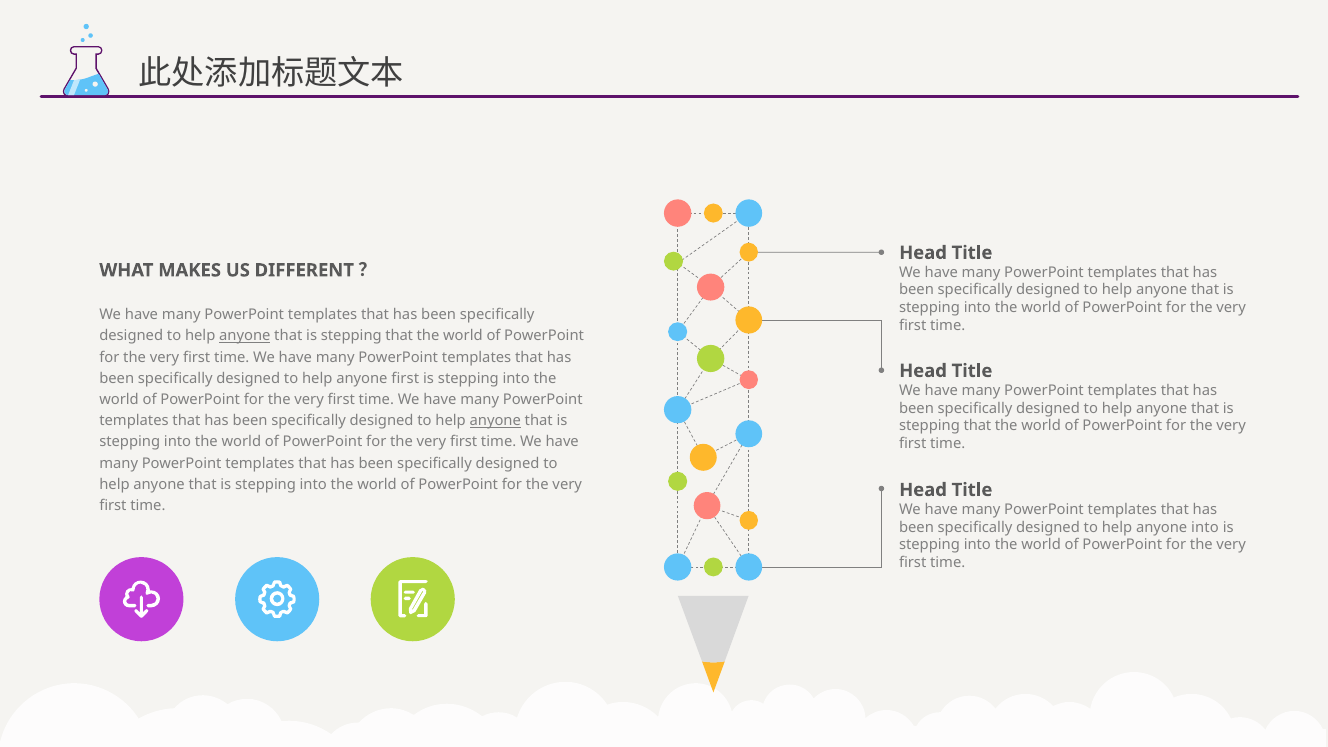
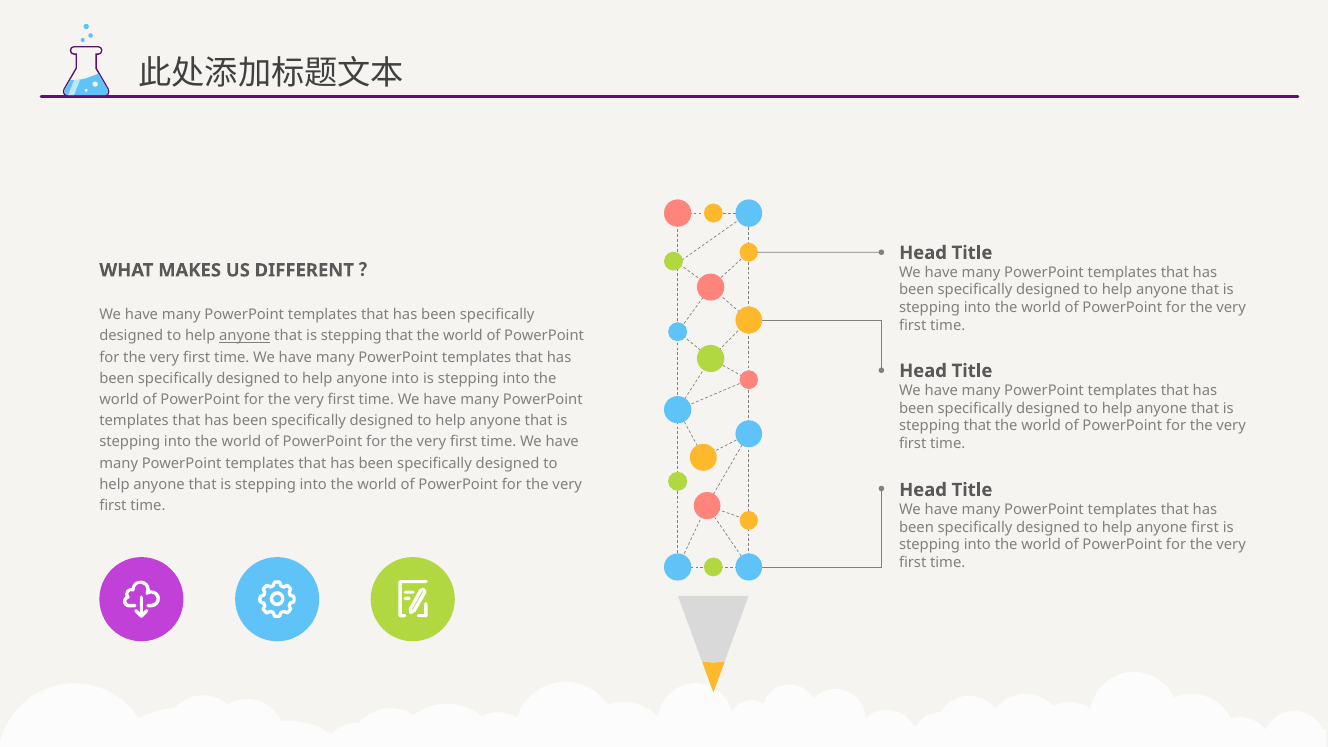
anyone first: first -> into (405, 378)
anyone underline: present -> none (495, 421)
anyone into: into -> first (1205, 527)
